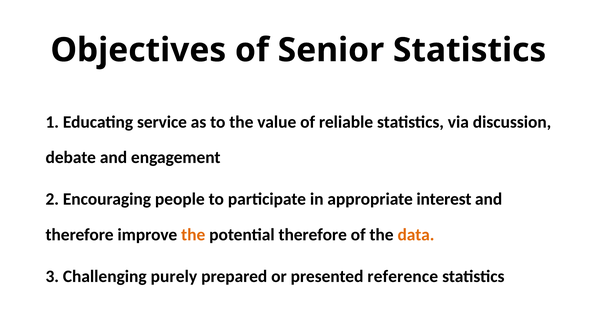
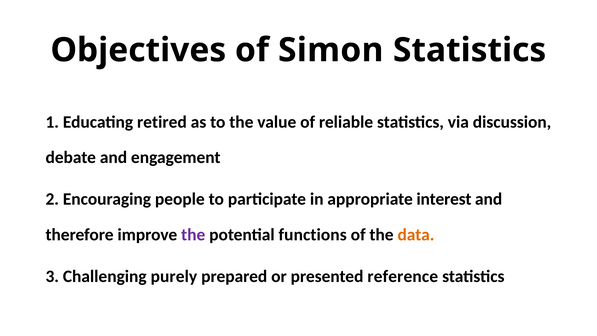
Senior: Senior -> Simon (331, 50)
service: service -> retired (162, 122)
the colour: orange -> purple (193, 235)
potential therefore: therefore -> functions (313, 235)
